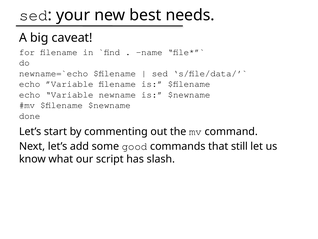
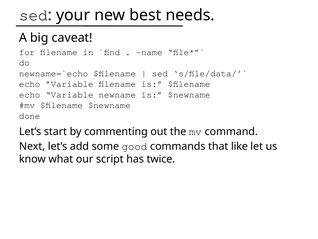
still: still -> like (239, 146)
slash: slash -> twice (161, 159)
